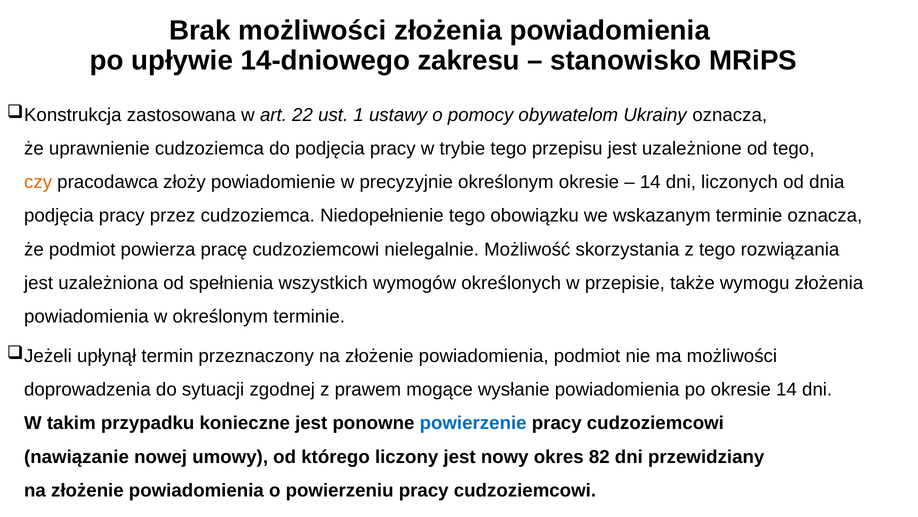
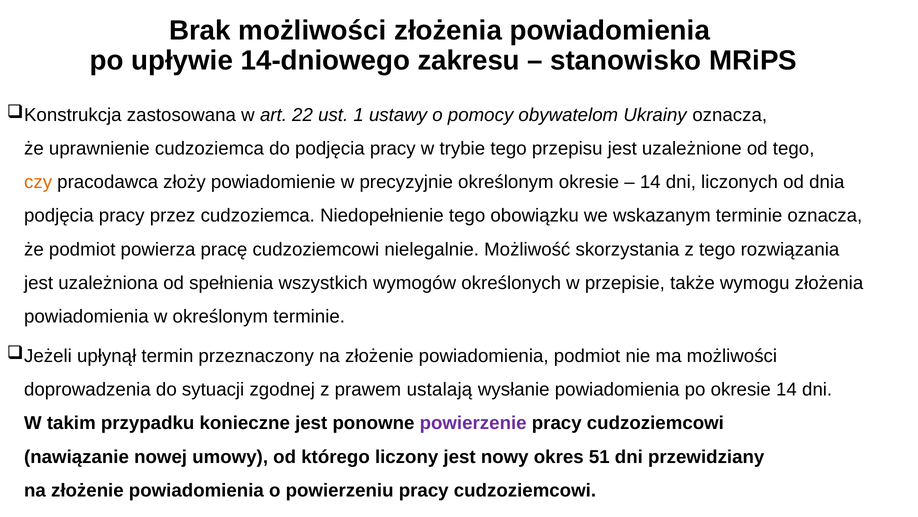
mogące: mogące -> ustalają (439, 389)
powierzenie colour: blue -> purple (473, 423)
82: 82 -> 51 (599, 456)
